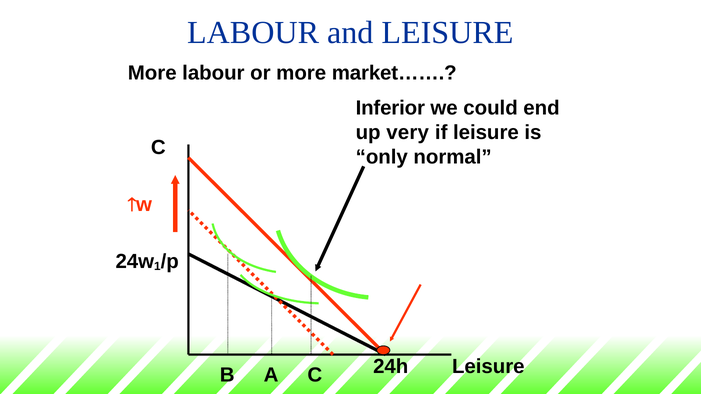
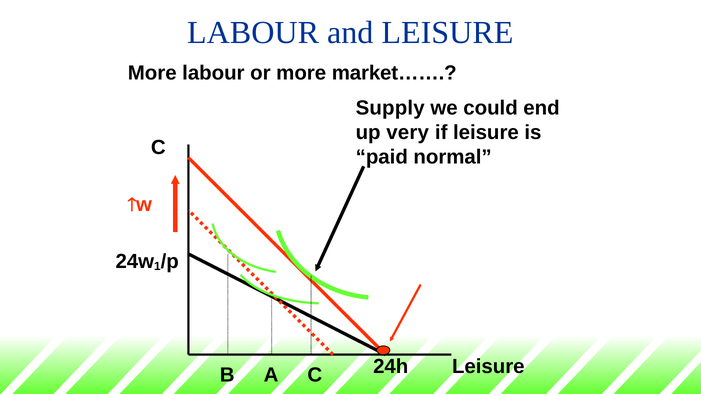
Inferior: Inferior -> Supply (390, 108)
only: only -> paid (382, 157)
